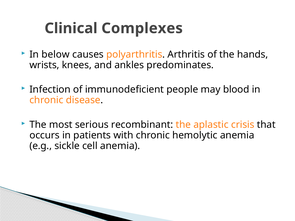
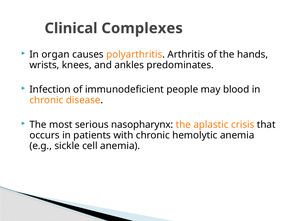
below: below -> organ (56, 54)
recombinant: recombinant -> nasopharynx (142, 125)
